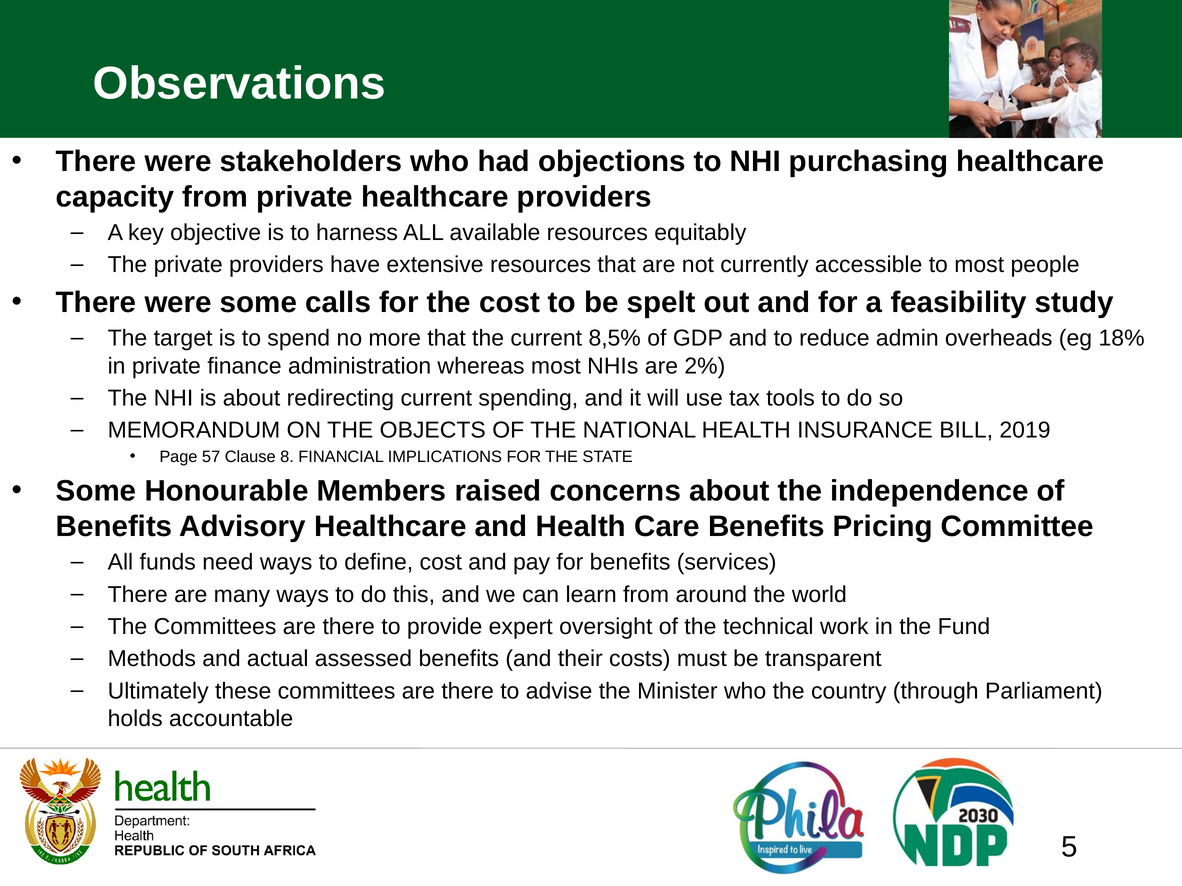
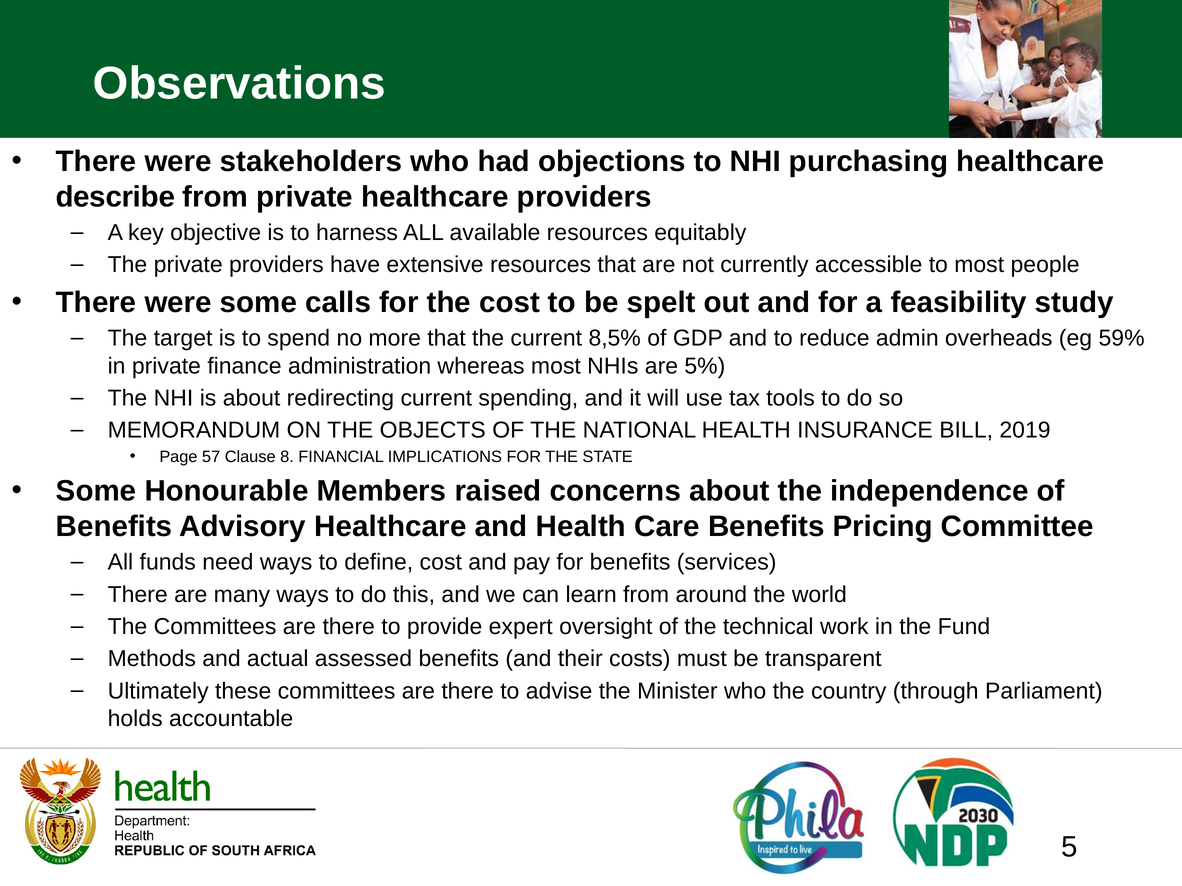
capacity: capacity -> describe (115, 197)
18%: 18% -> 59% (1122, 339)
2%: 2% -> 5% (705, 366)
